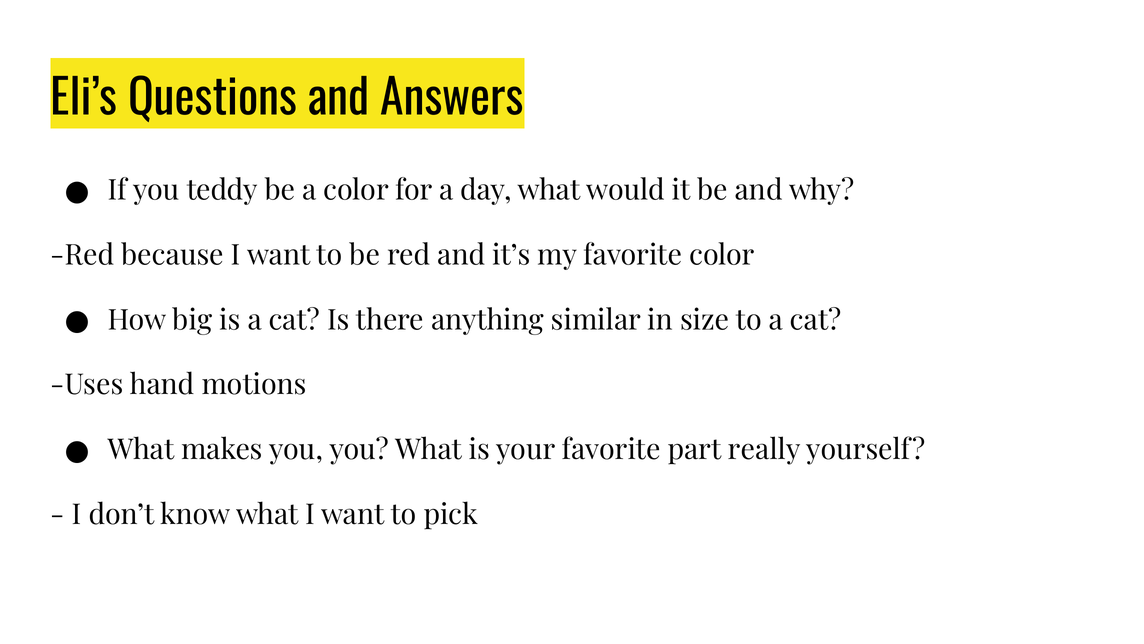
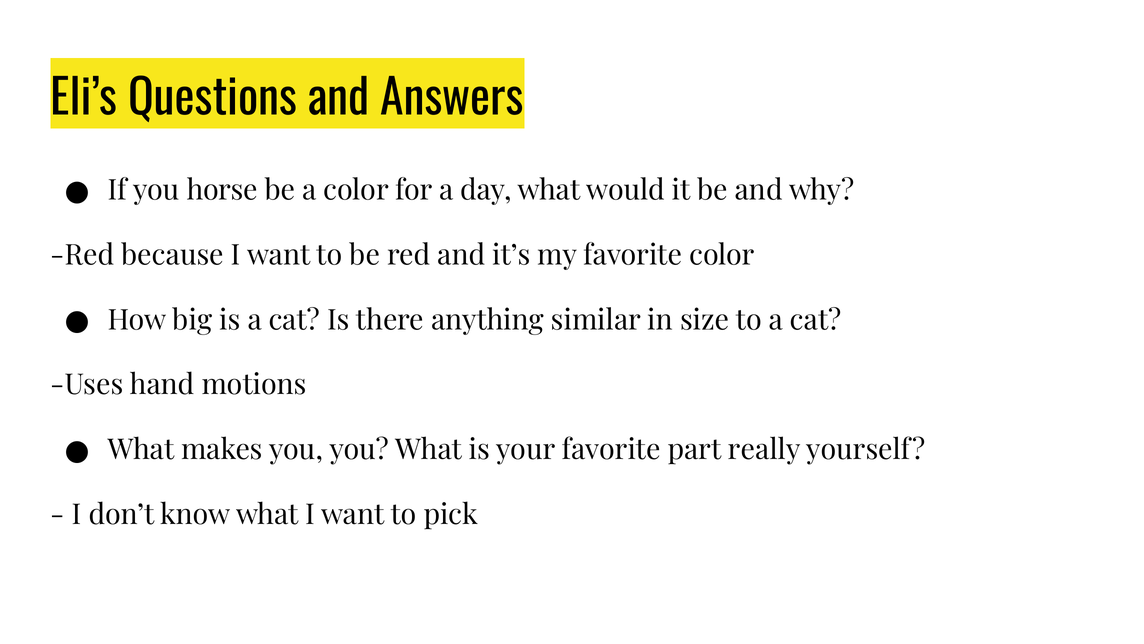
teddy: teddy -> horse (222, 190)
